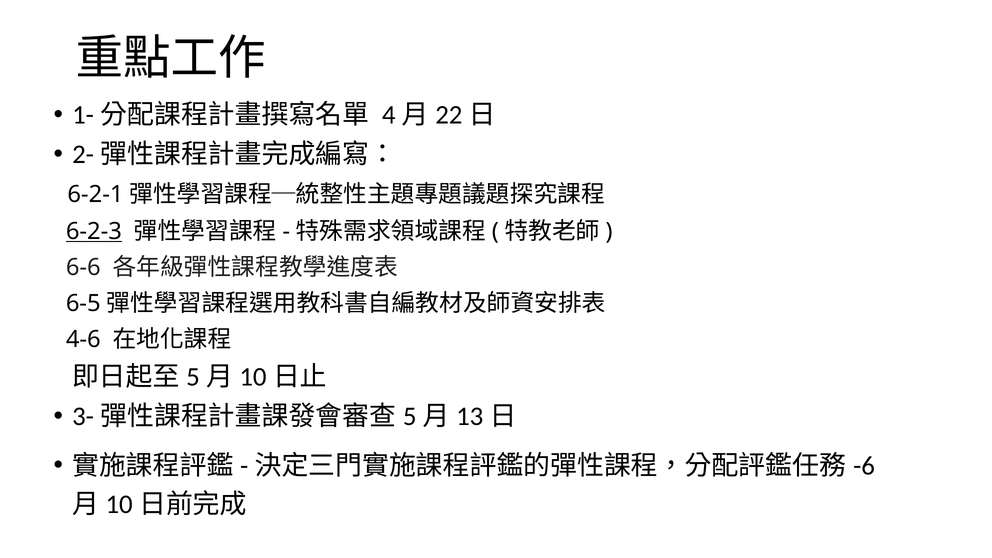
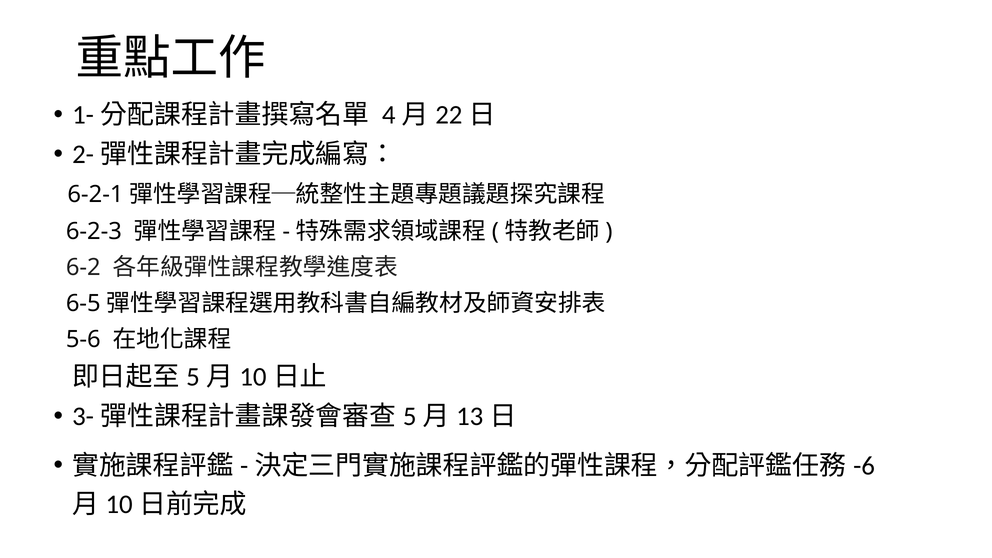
6-2-3 underline: present -> none (94, 231)
6-6: 6-6 -> 6-2 (83, 267)
4-6: 4-6 -> 5-6 (83, 339)
